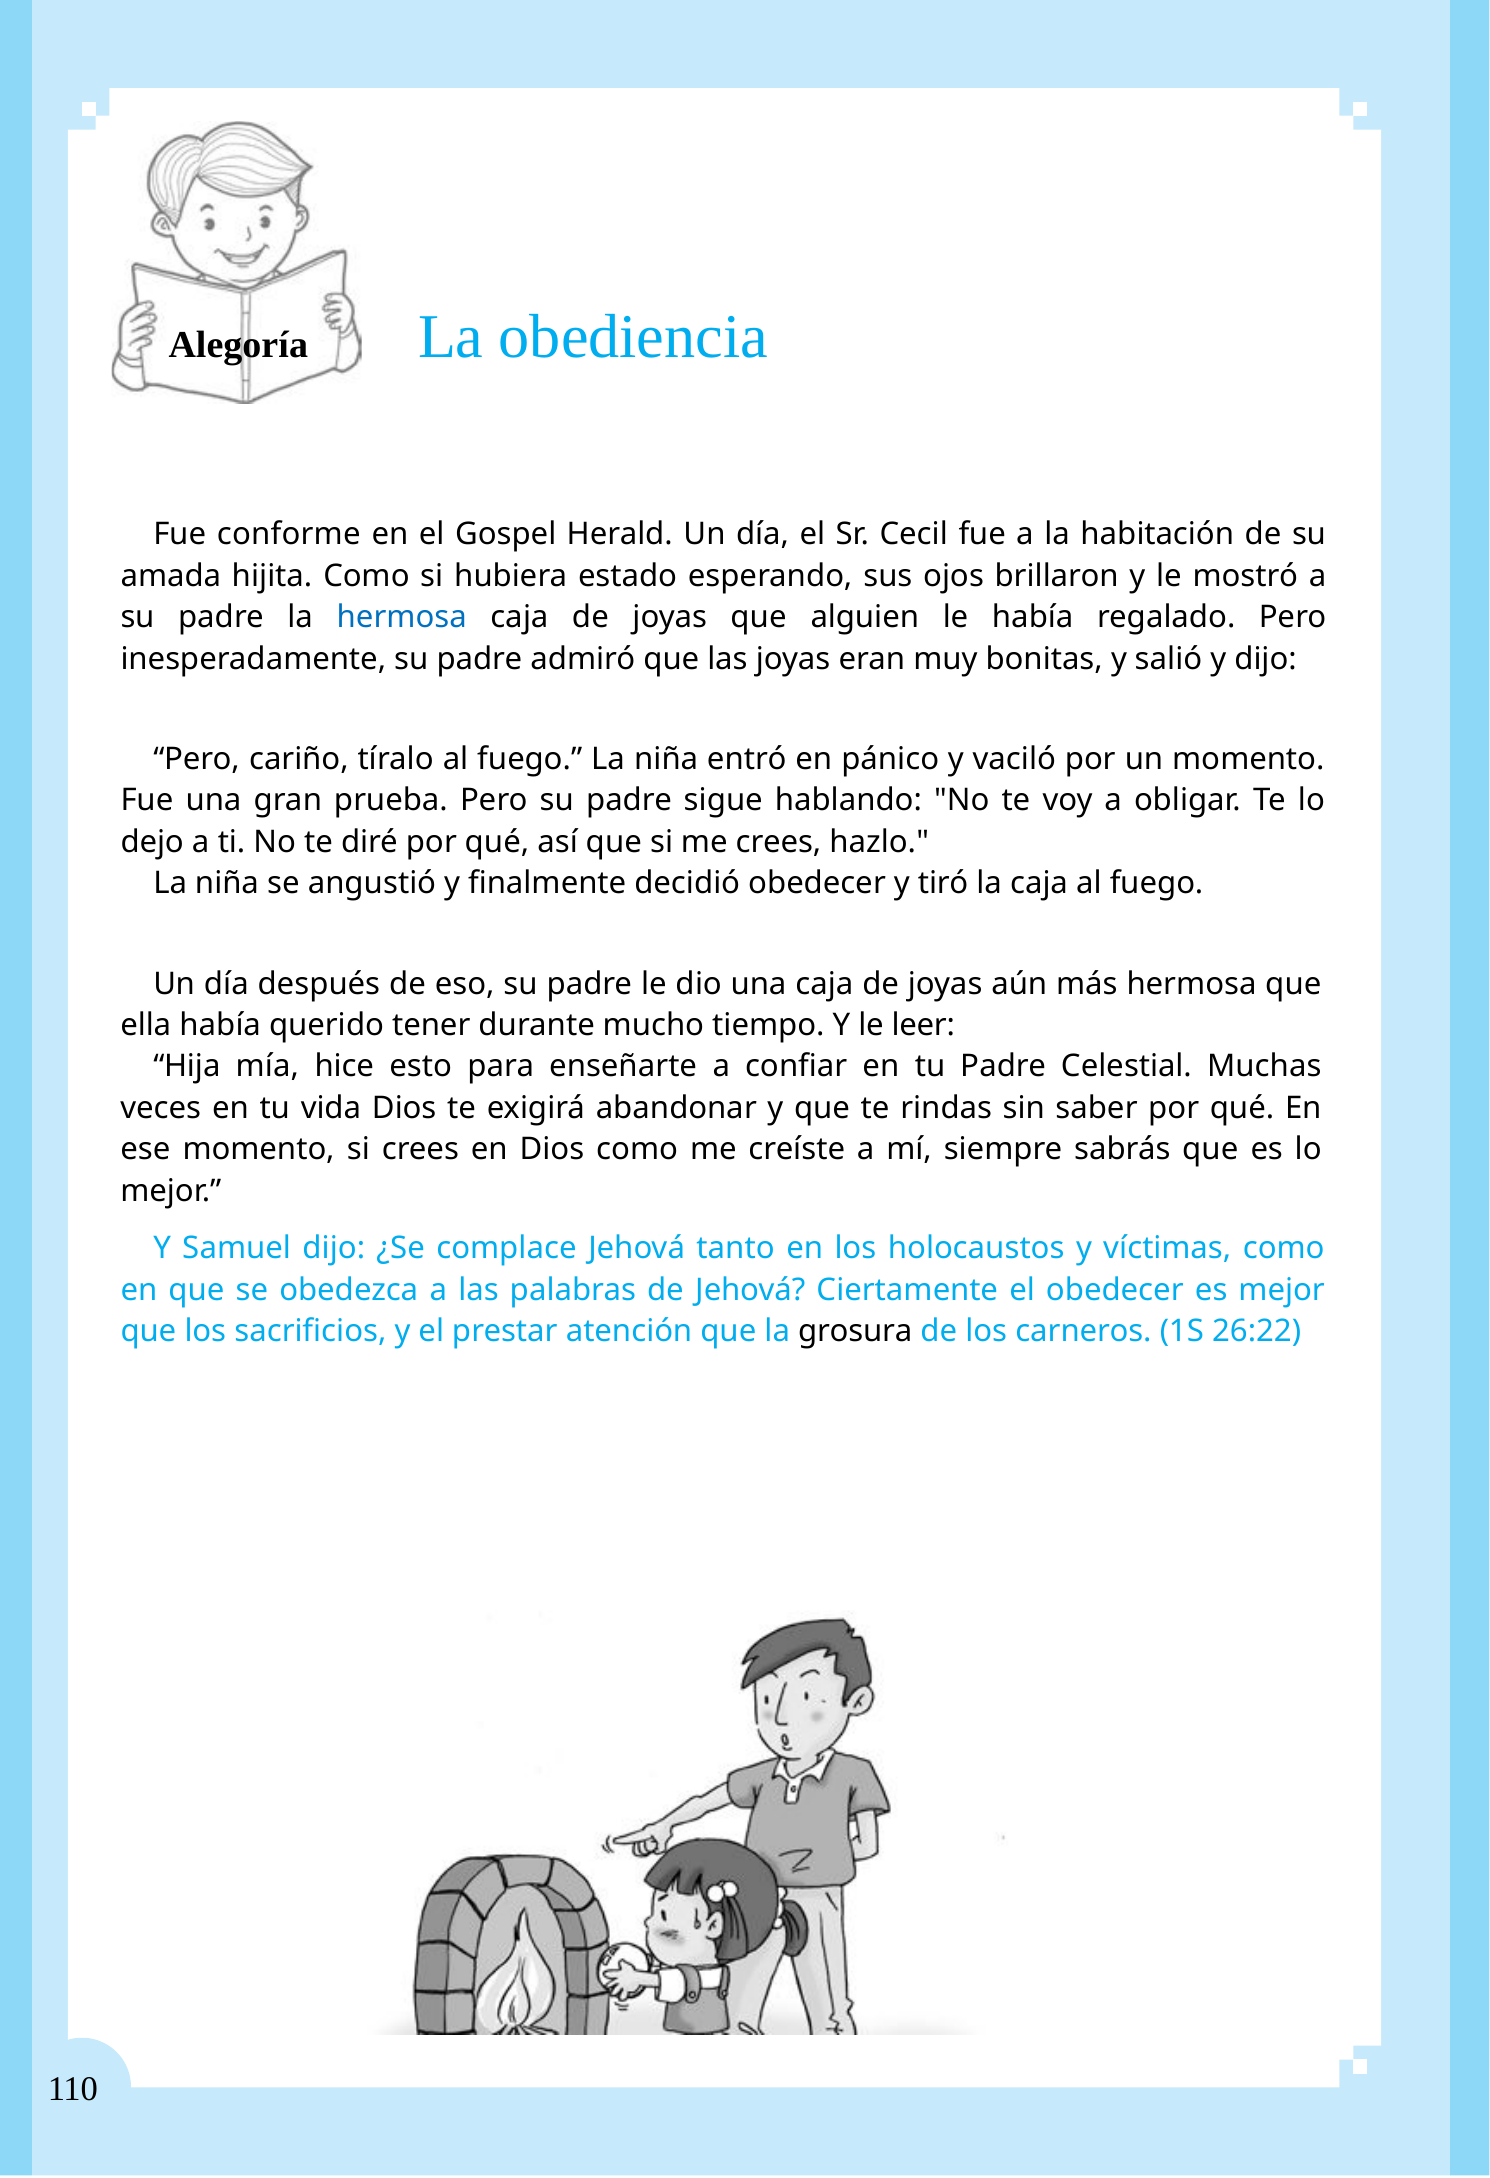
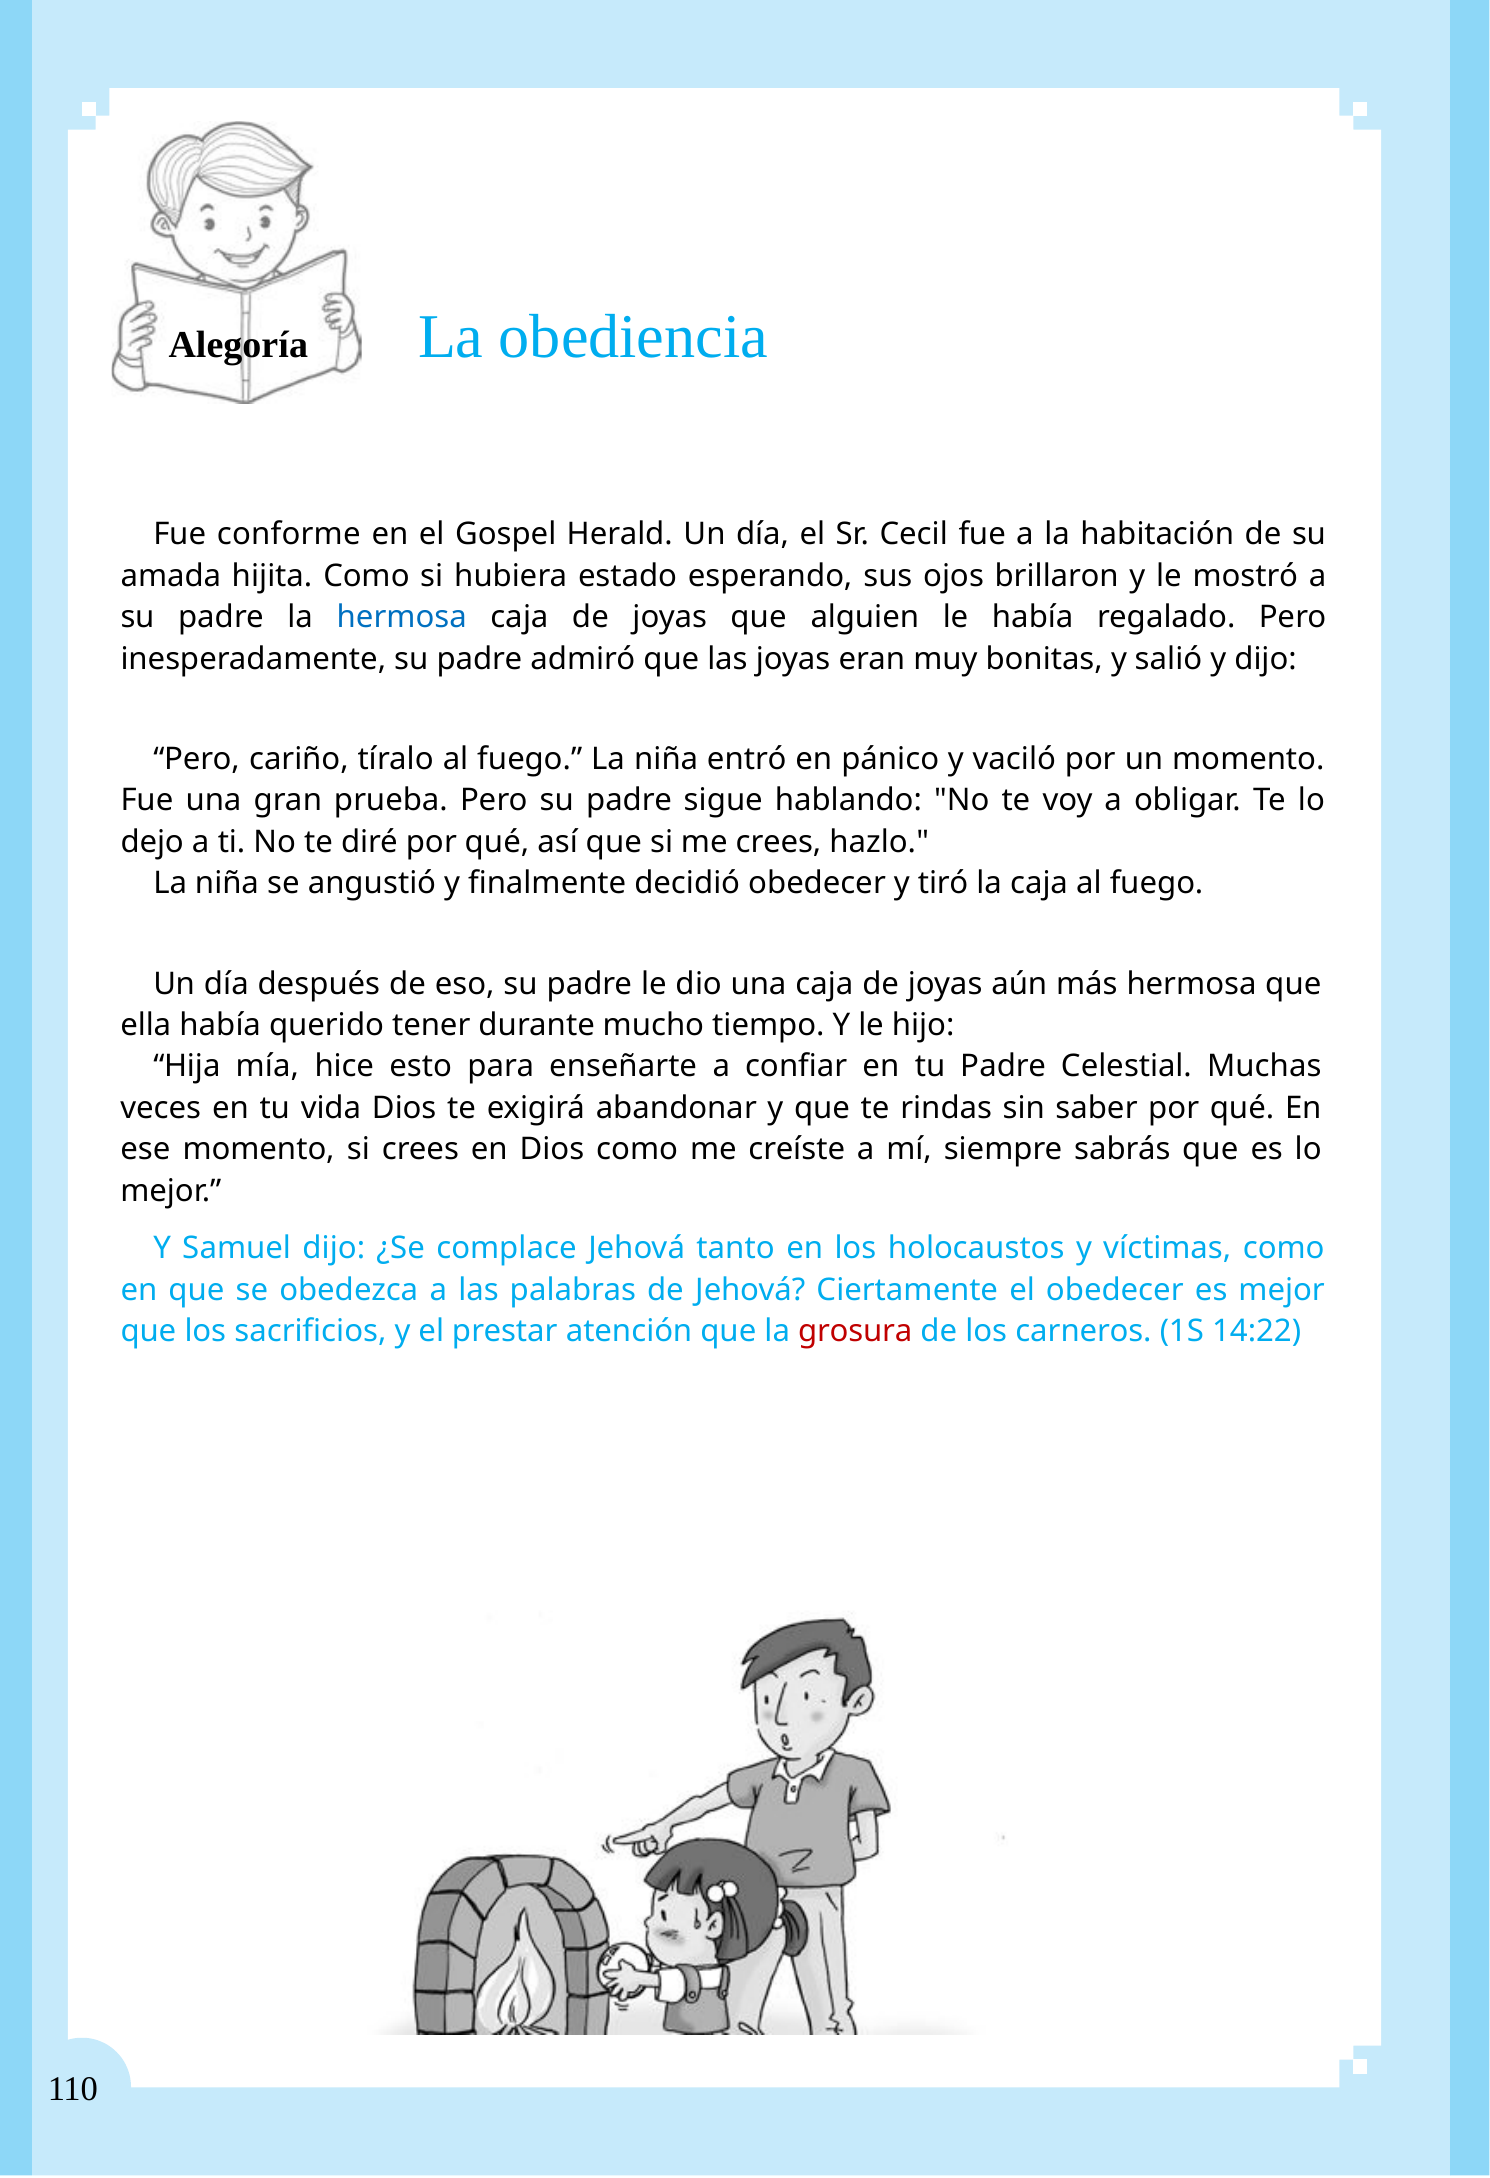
leer: leer -> hijo (923, 1025)
grosura colour: black -> red (855, 1331)
26:22: 26:22 -> 14:22 (1257, 1331)
